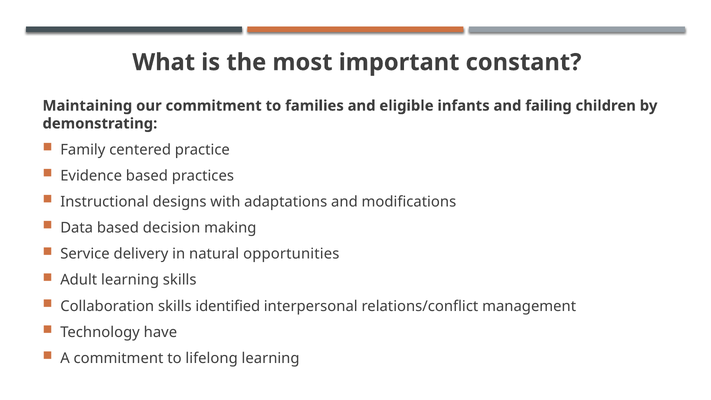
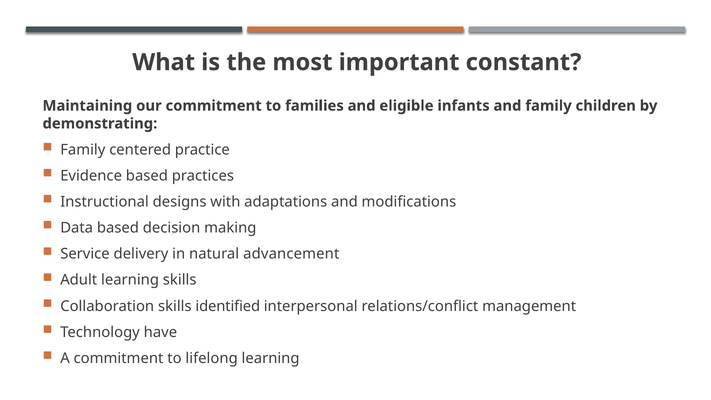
and failing: failing -> family (548, 106)
opportunities: opportunities -> advancement (291, 254)
